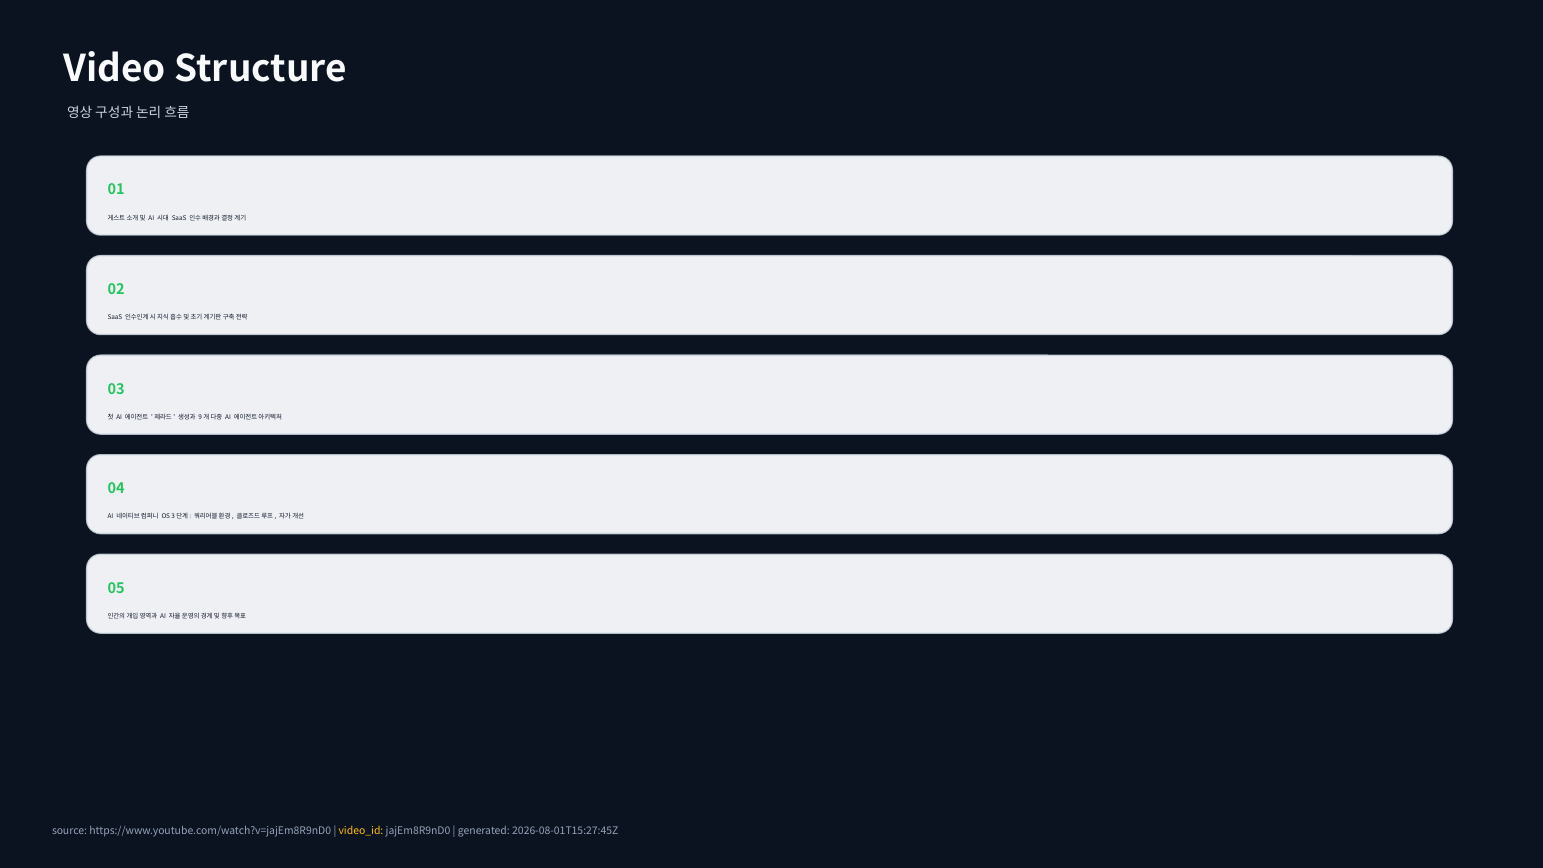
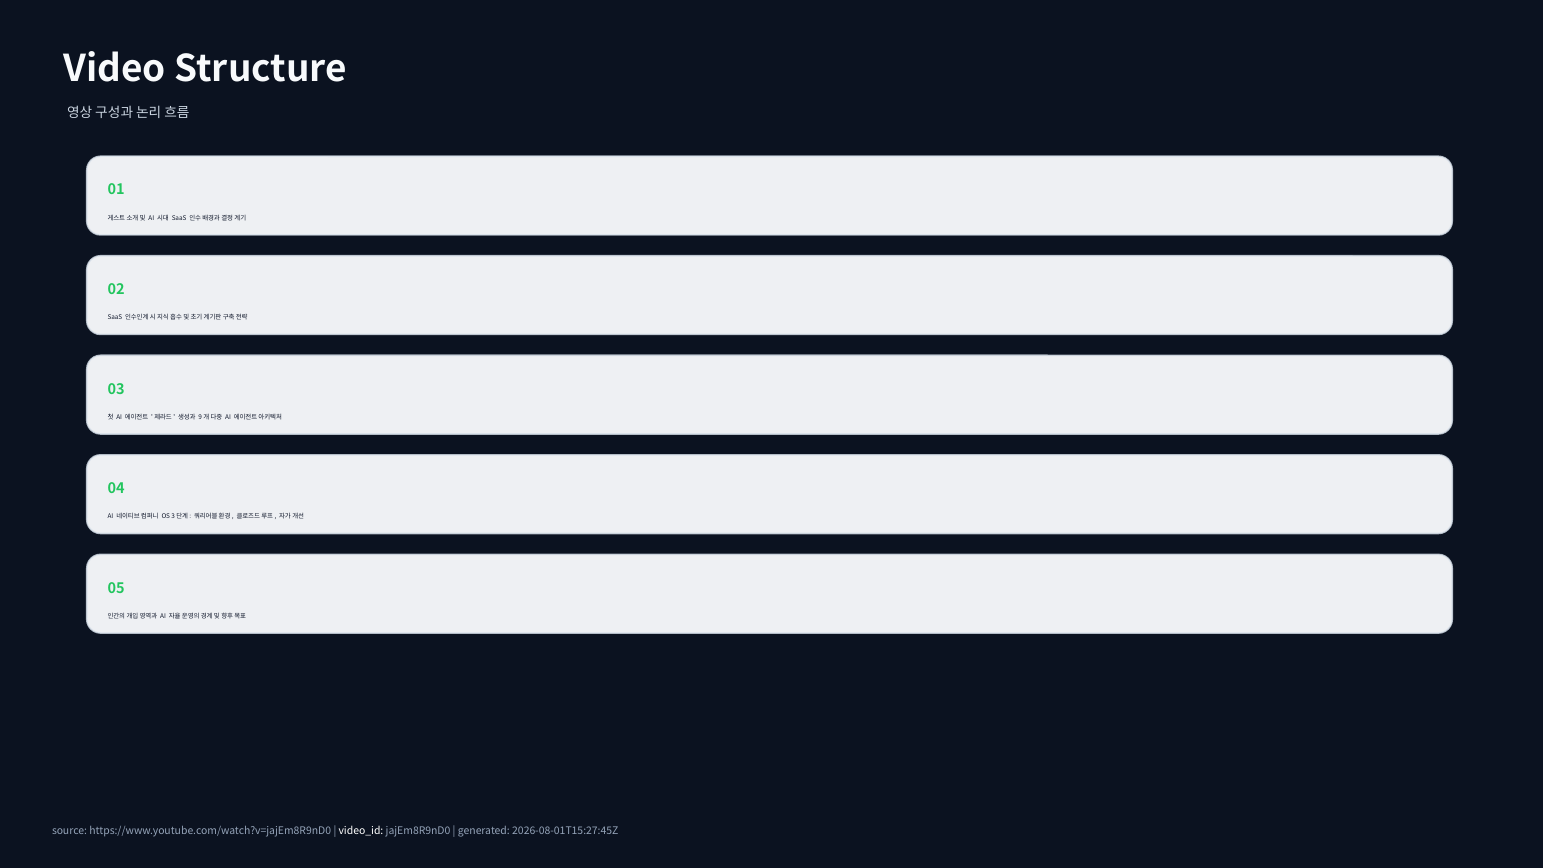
video_id colour: yellow -> white (361, 831)
